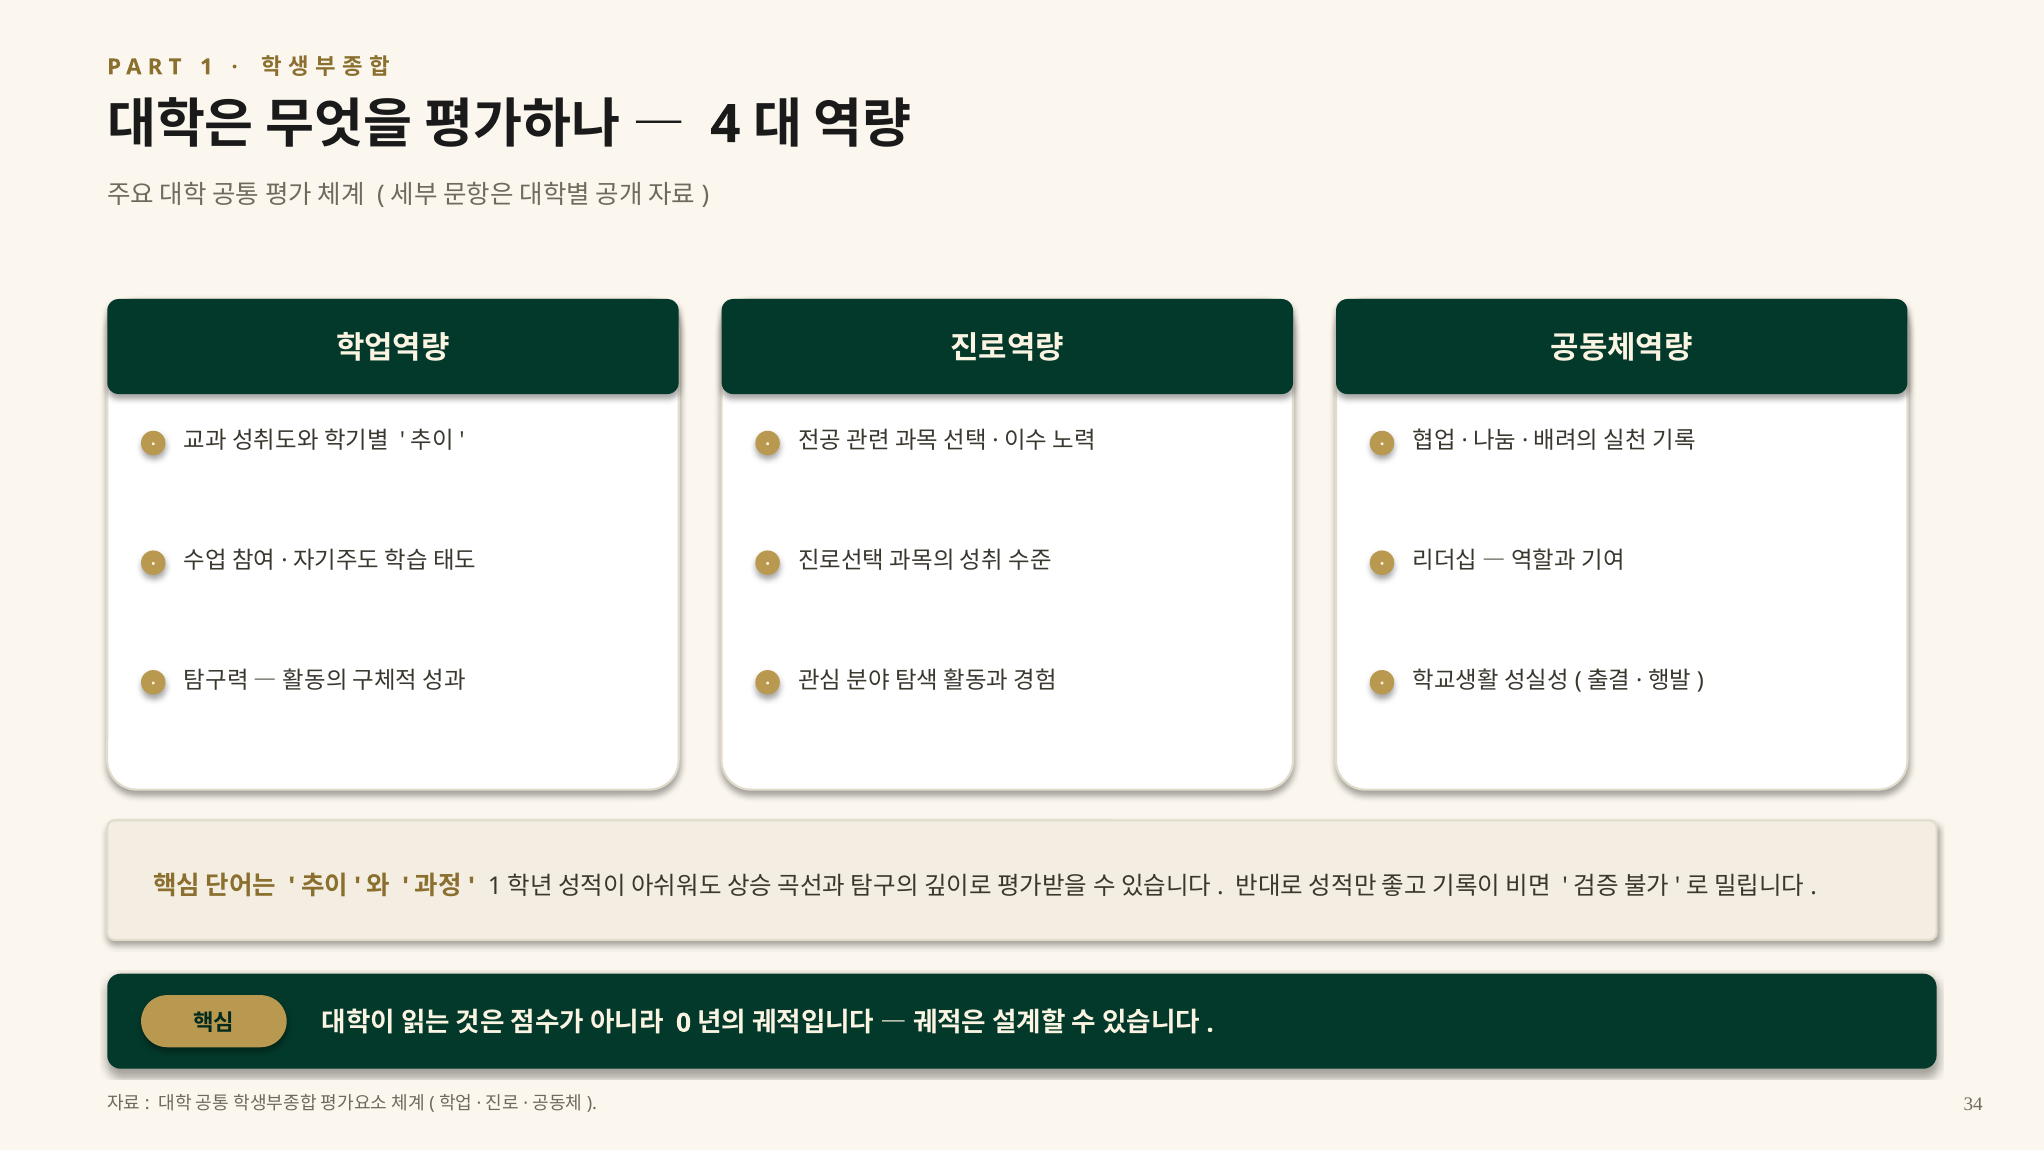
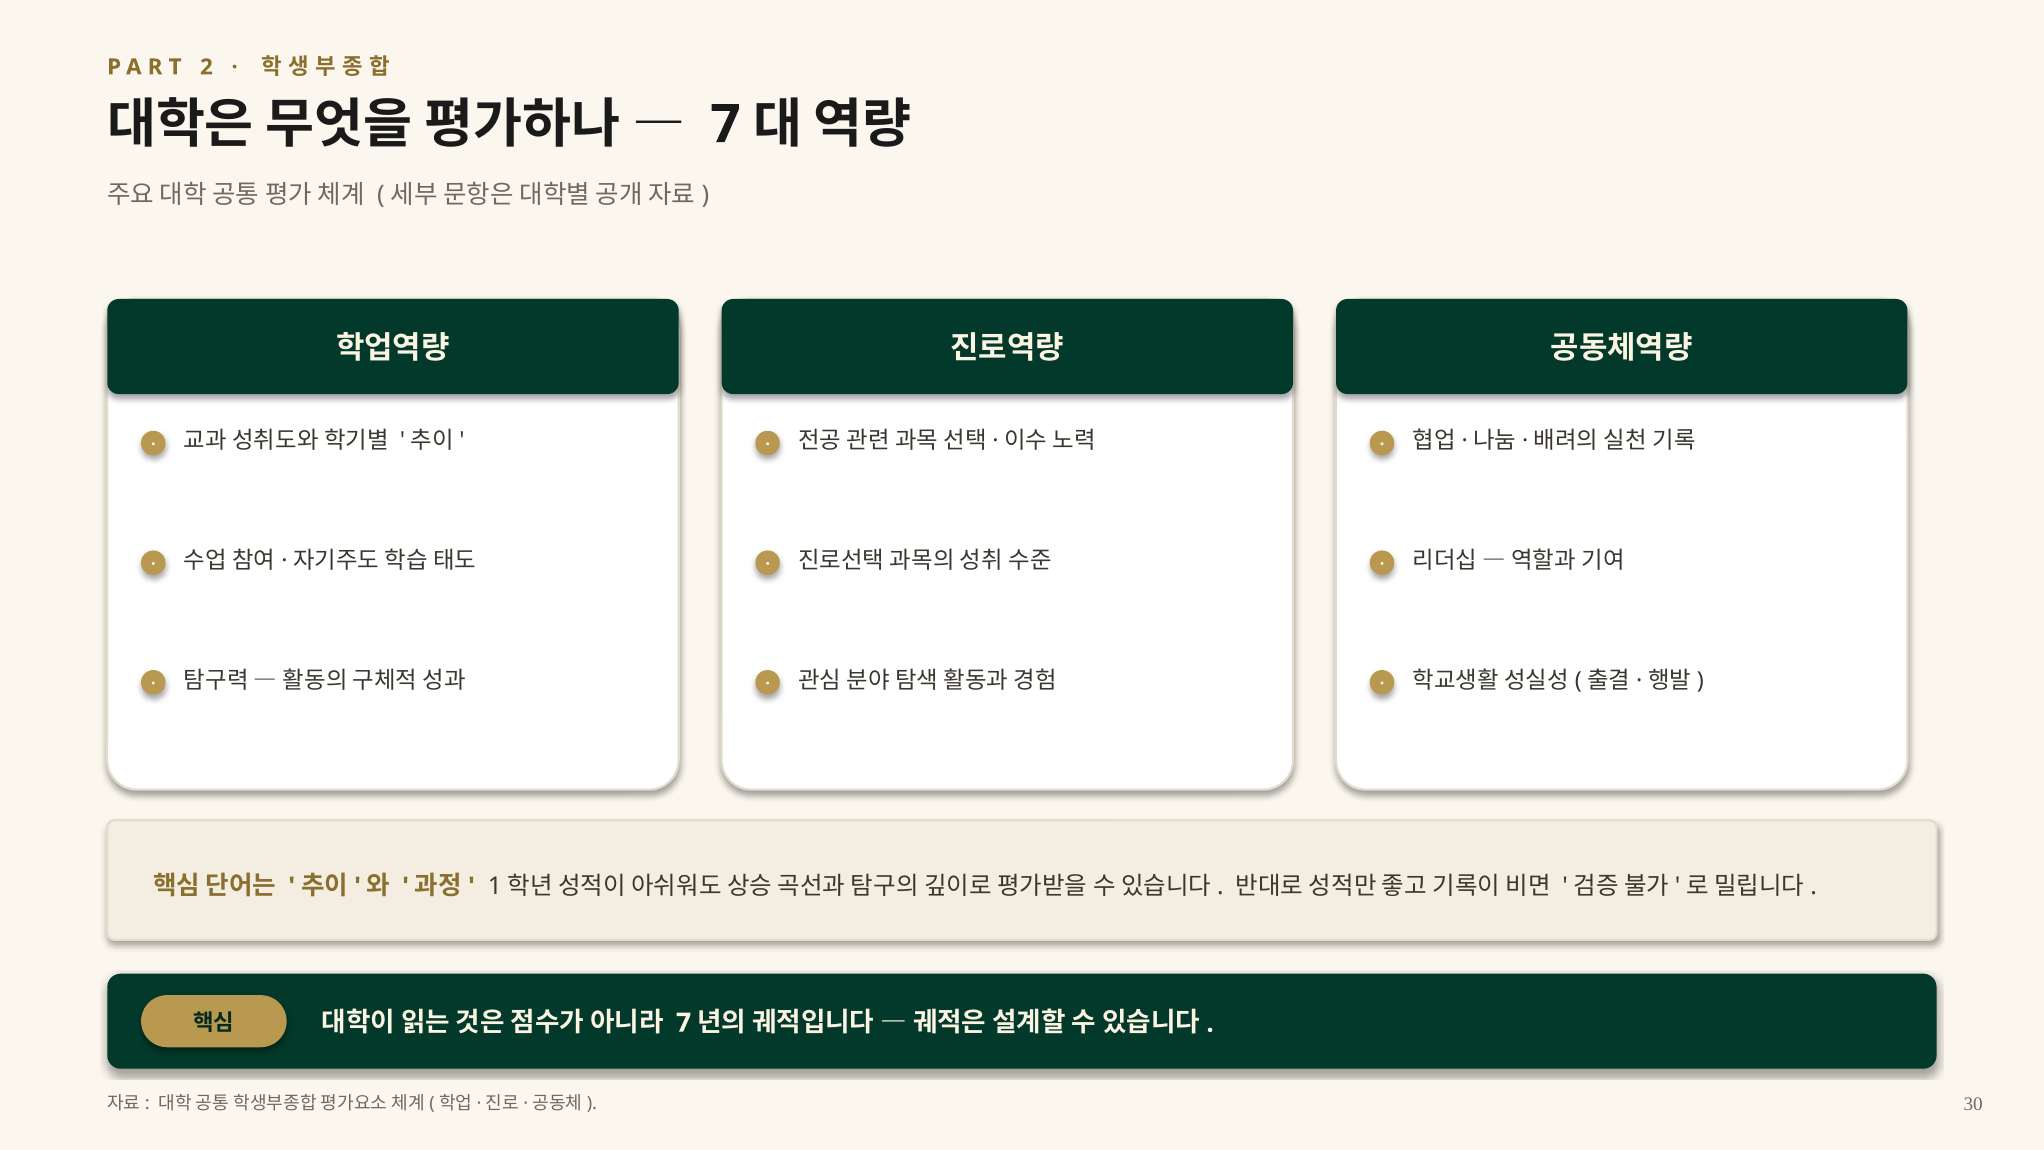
1: 1 -> 2 (206, 67)
4: 4 -> 7 (725, 125)
0: 0 -> 7 (684, 1023)
34: 34 -> 30 (1973, 1104)
